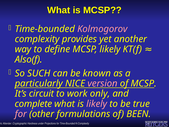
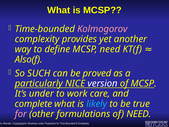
MCSP likely: likely -> need (110, 49)
known: known -> proved (97, 73)
version colour: pink -> white (103, 83)
It’s circuit: circuit -> under (41, 93)
only: only -> care (100, 93)
likely colour: pink -> light blue (97, 104)
of BEEN: BEEN -> NEED (139, 114)
